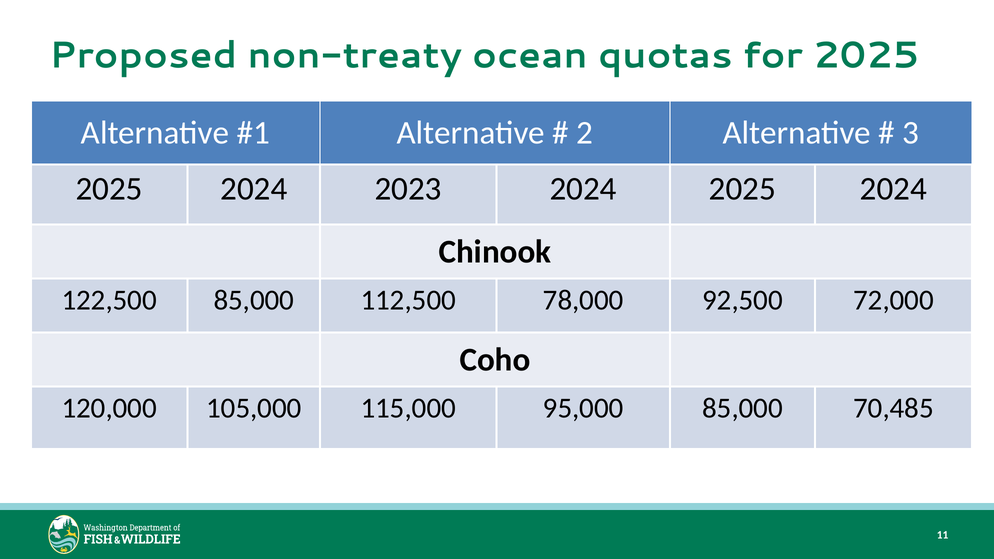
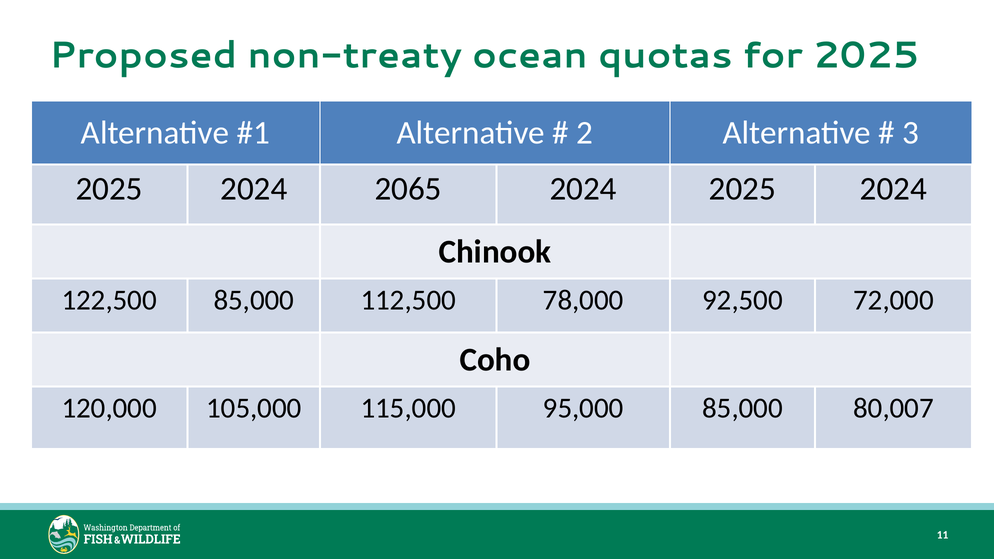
2023: 2023 -> 2065 (408, 189)
70,485: 70,485 -> 80,007 (893, 408)
